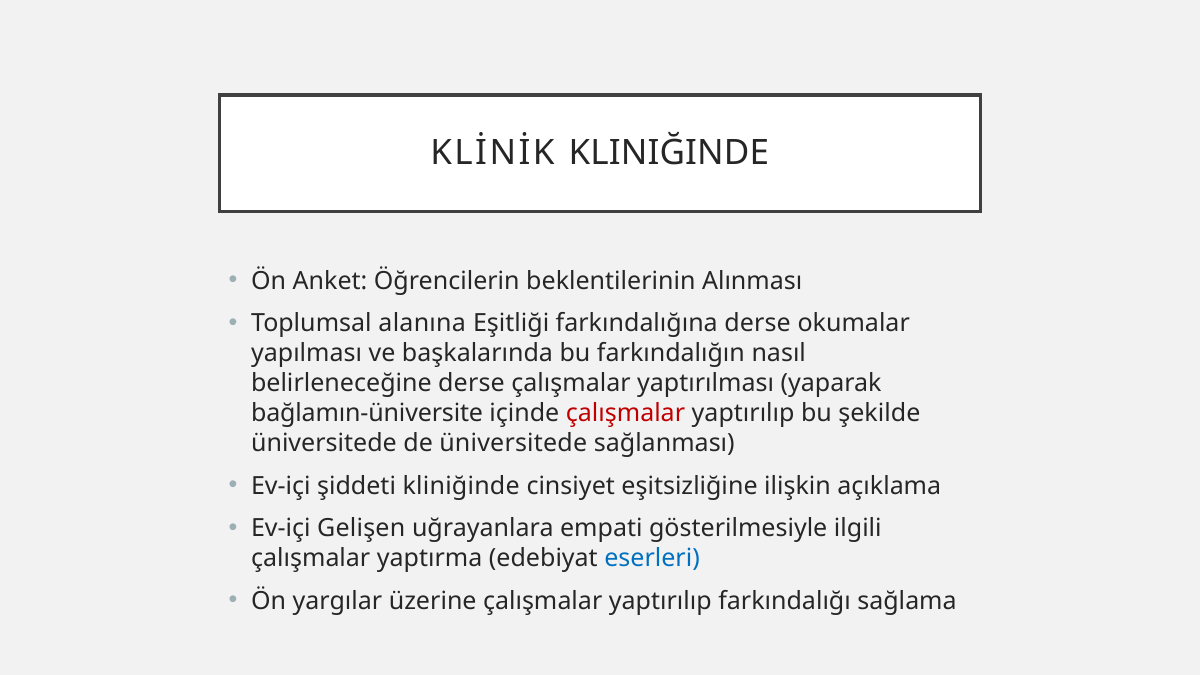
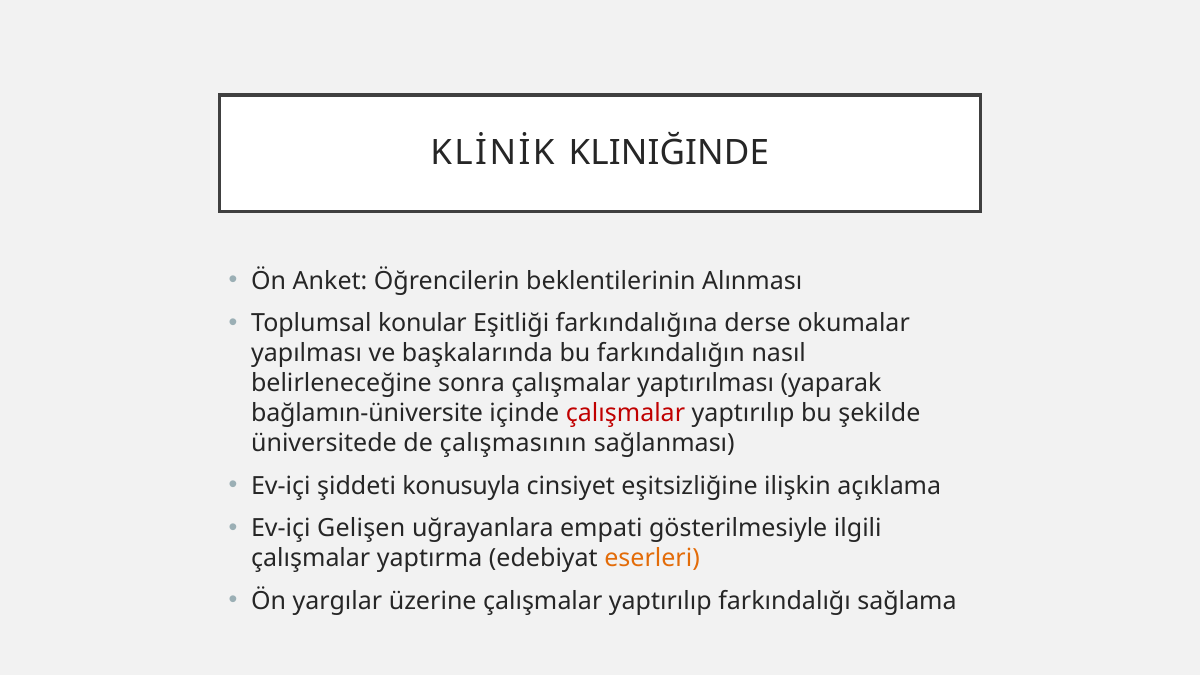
alanına: alanına -> konular (422, 323)
belirleneceğine derse: derse -> sonra (472, 383)
de üniversitede: üniversitede -> çalışmasının (513, 443)
şiddeti kliniğinde: kliniğinde -> konusuyla (461, 486)
eserleri colour: blue -> orange (652, 559)
